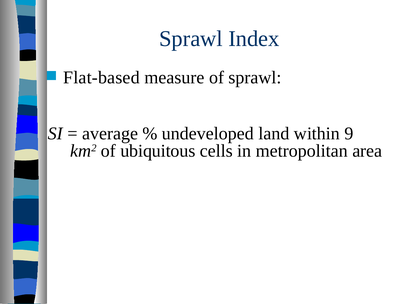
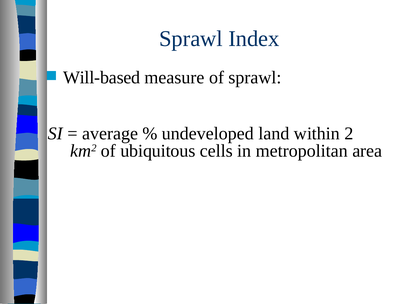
Flat-based: Flat-based -> Will-based (102, 77)
9: 9 -> 2 (349, 134)
